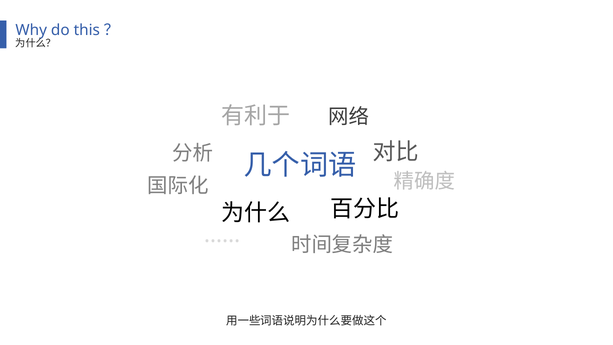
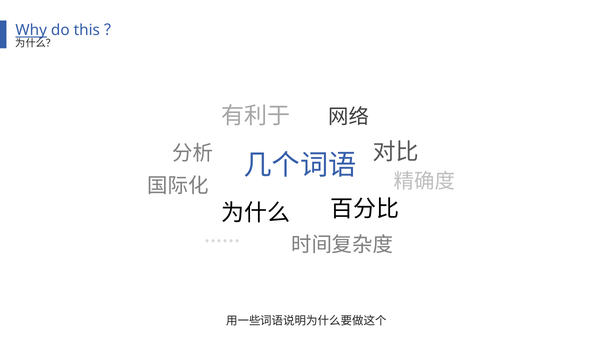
Why underline: none -> present (31, 30)
